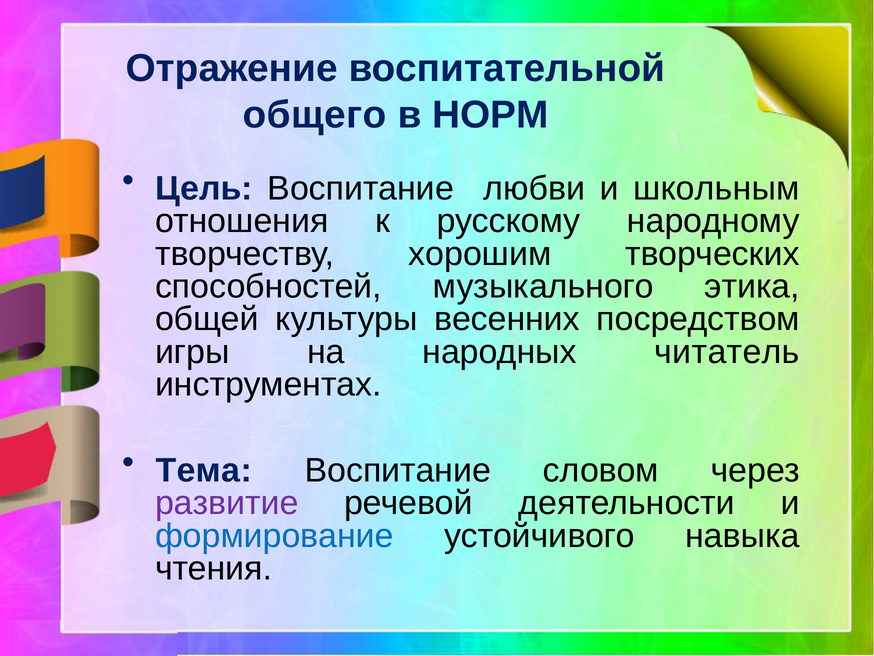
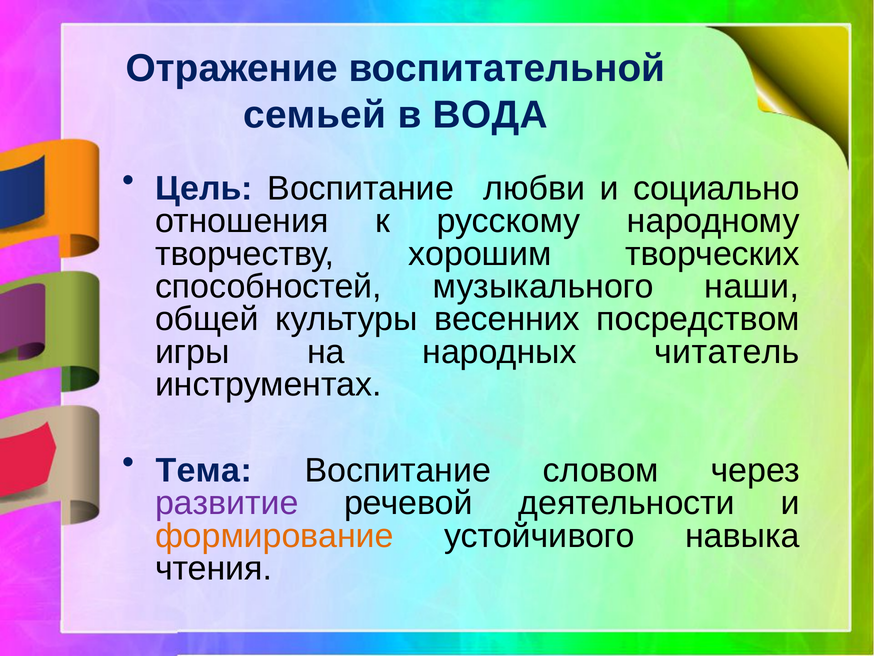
общего: общего -> семьей (315, 115)
НОРМ: НОРМ -> ВОДА (490, 115)
школьным: школьным -> социально (717, 188)
этика: этика -> наши (752, 286)
формирование colour: blue -> orange (274, 535)
